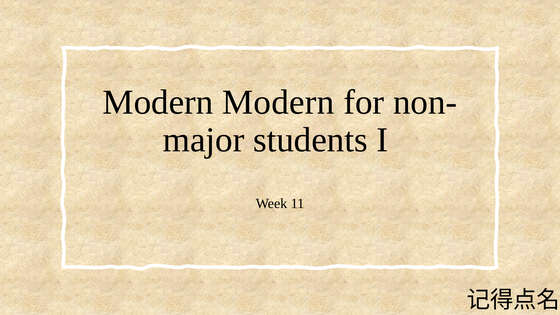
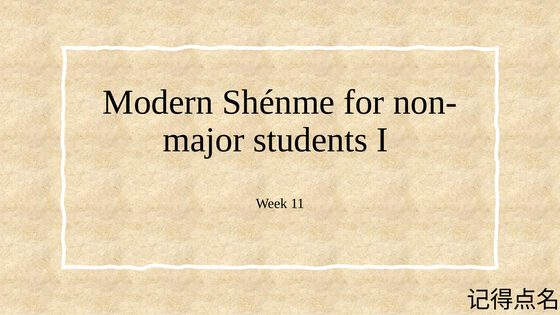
Modern Modern: Modern -> Shénme (278, 102)
